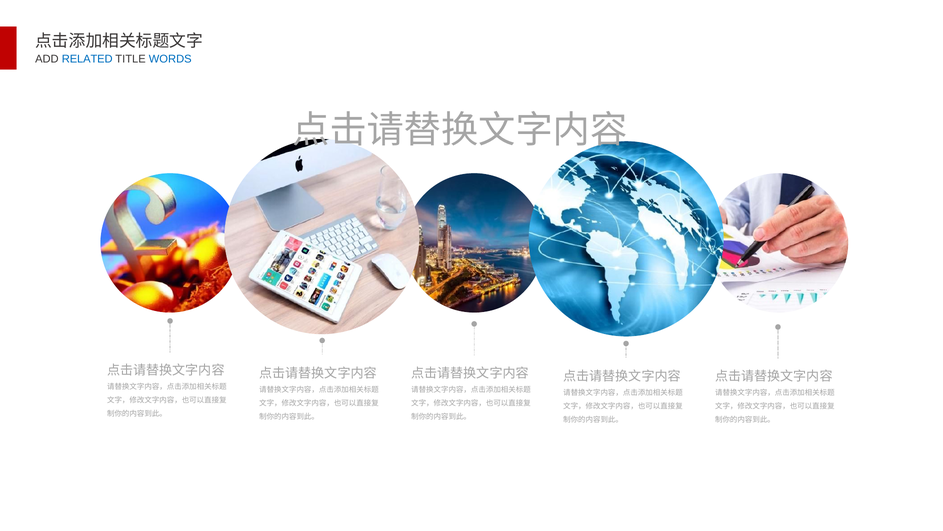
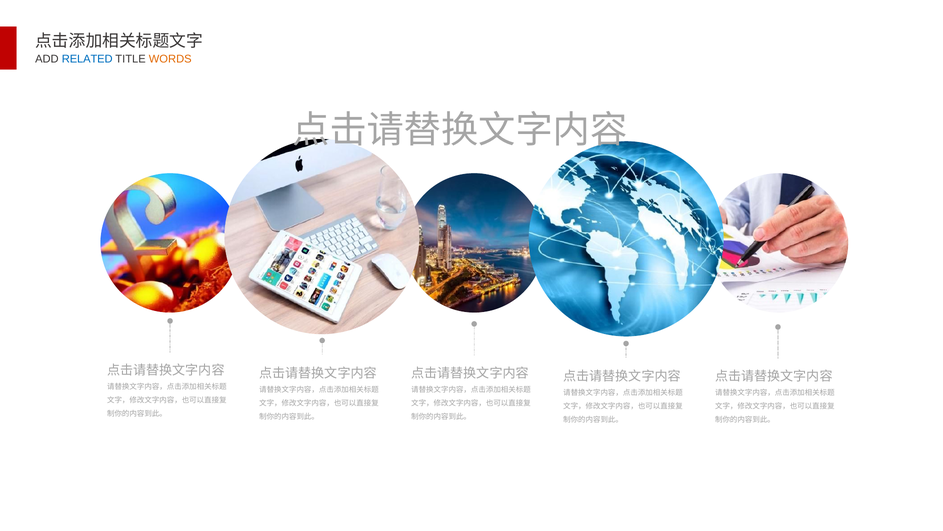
WORDS colour: blue -> orange (170, 59)
